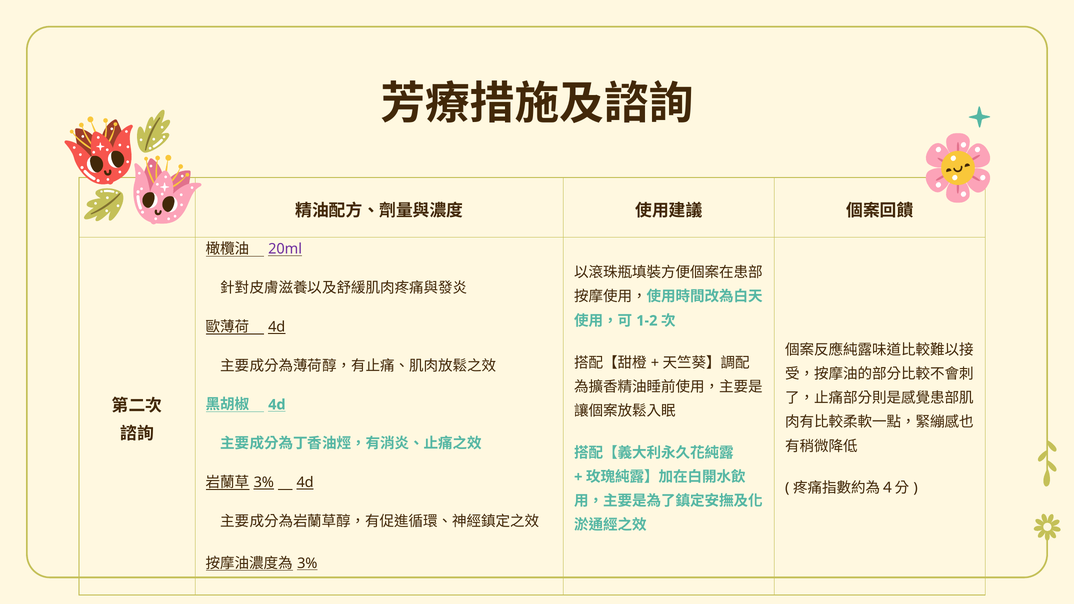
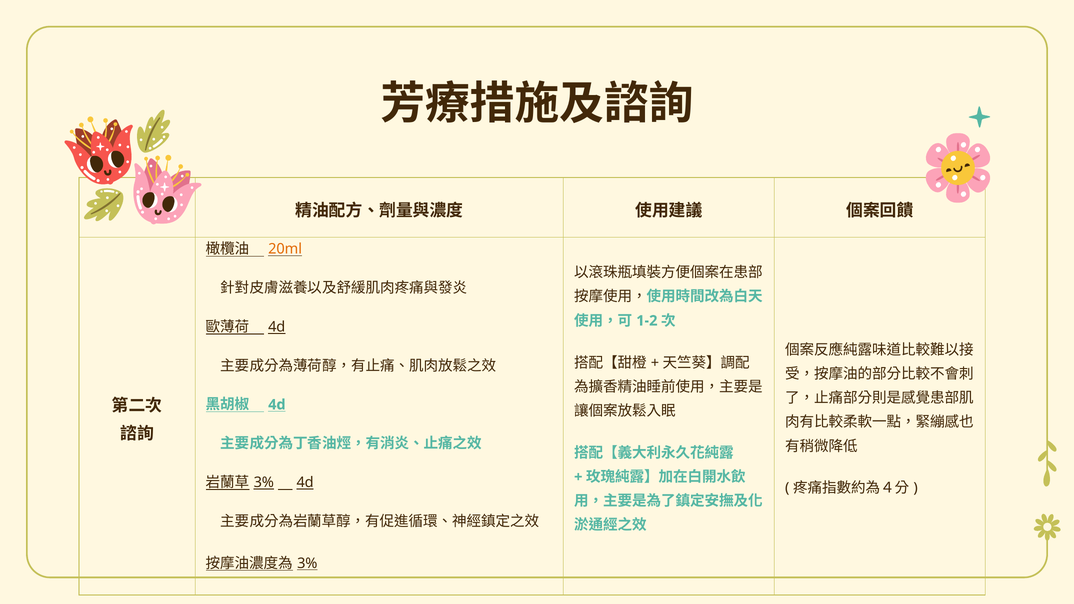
20ml colour: purple -> orange (285, 249)
